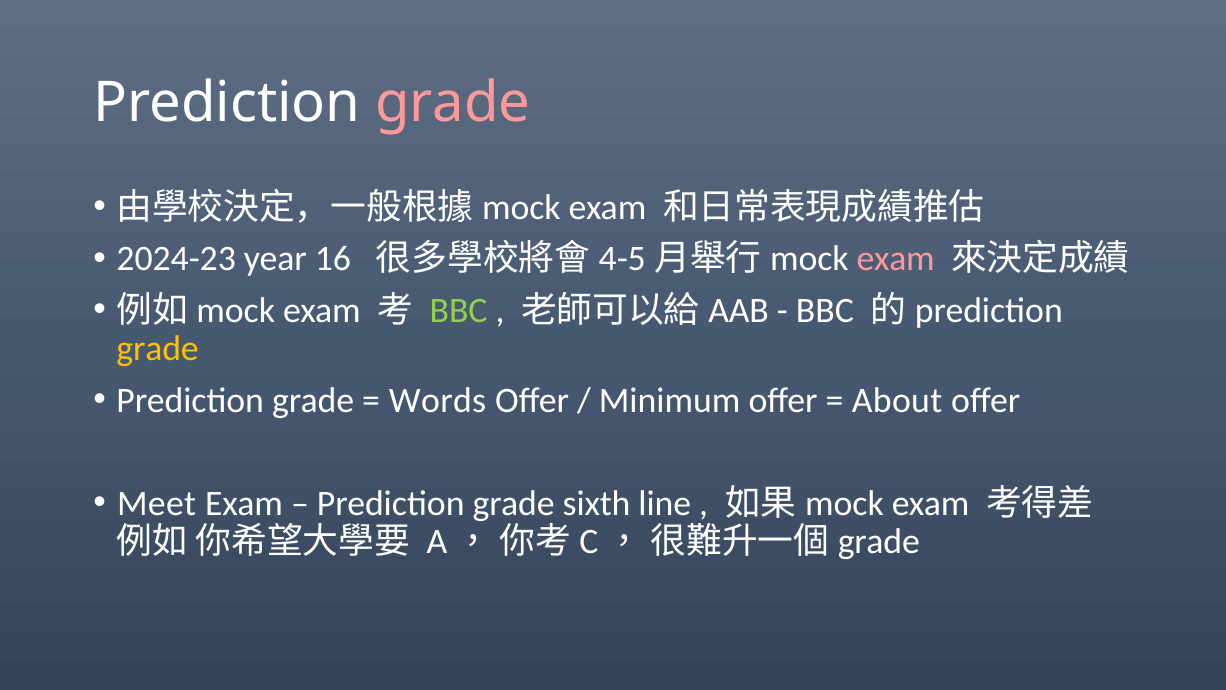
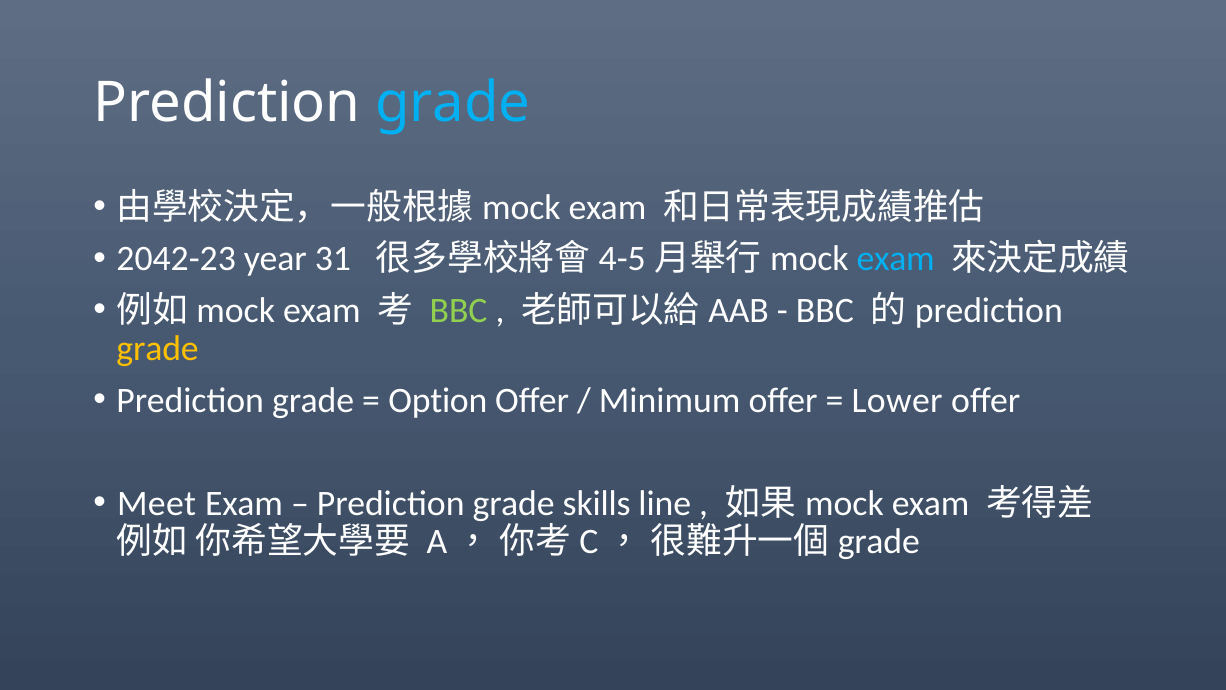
grade colour: pink -> light blue (453, 103)
2024-23: 2024-23 -> 2042-23 (176, 259)
16: 16 -> 31 (333, 259)
exam colour: pink -> light blue (896, 259)
Words: Words -> Option (438, 400)
About: About -> Lower (897, 400)
sixth: sixth -> skills (597, 503)
